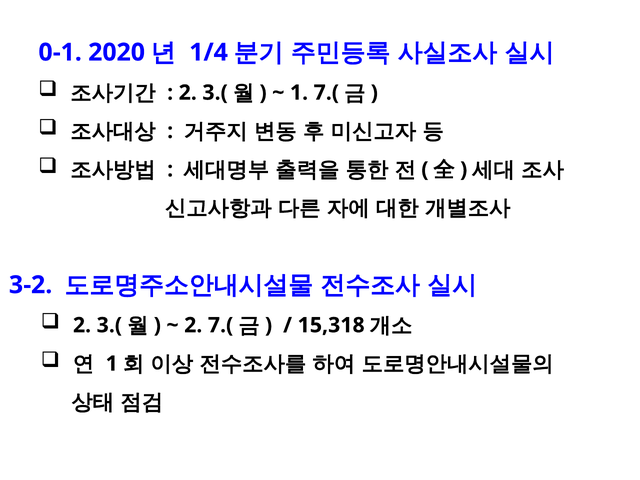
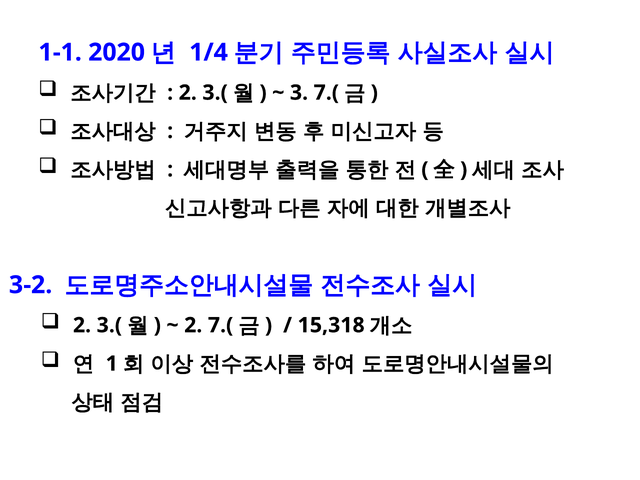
0-1: 0-1 -> 1-1 (60, 52)
1: 1 -> 3 (299, 93)
